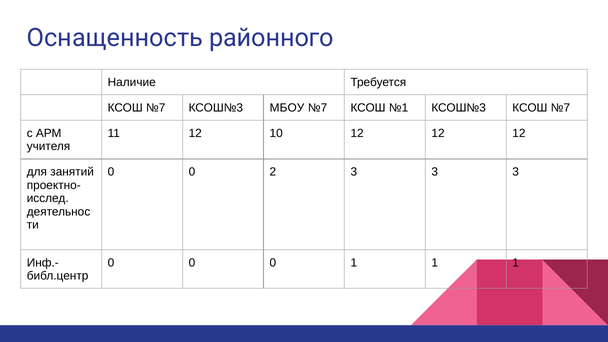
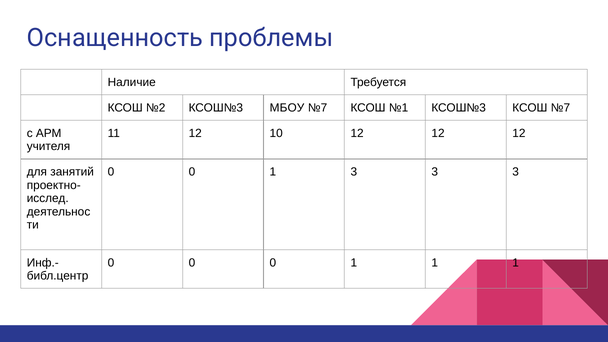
районного: районного -> проблемы (271, 38)
№7: №7 -> №2 (156, 108)
2: 2 -> 1 (273, 172)
